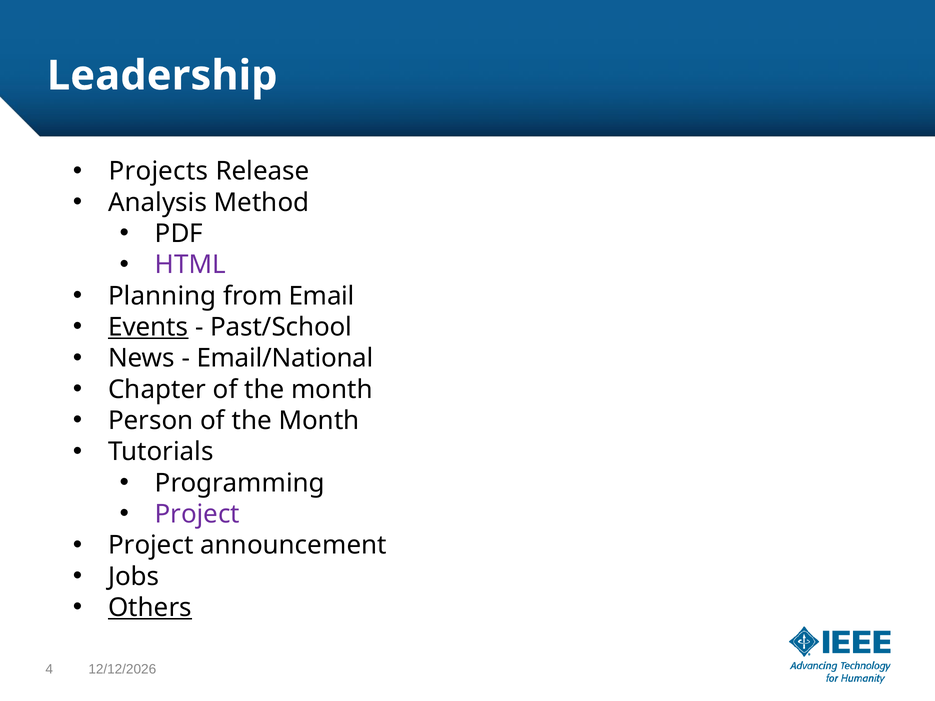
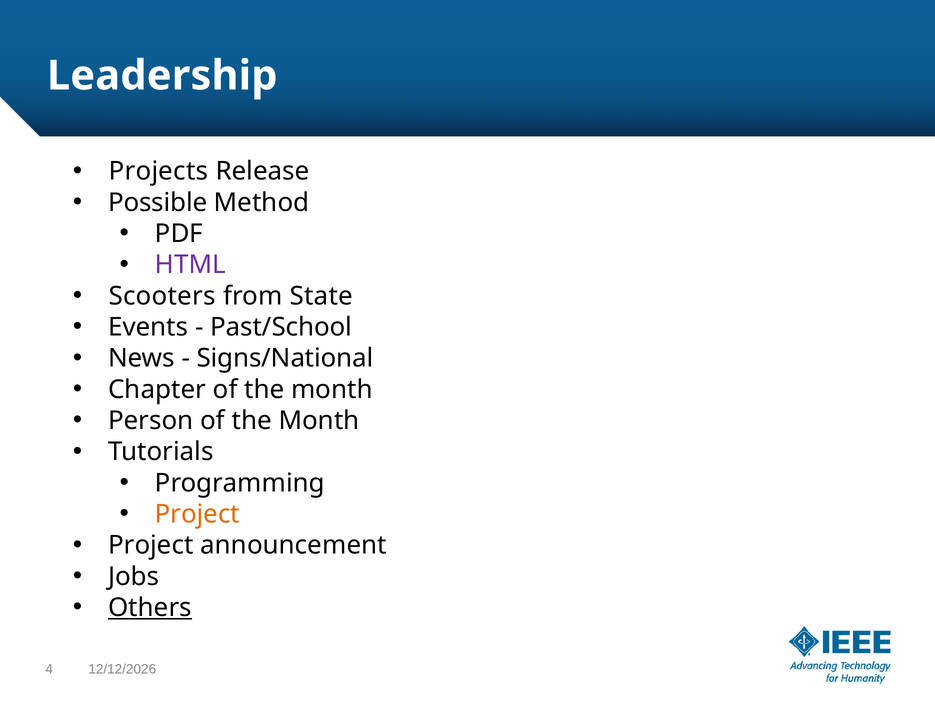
Analysis: Analysis -> Possible (158, 203)
Planning: Planning -> Scooters (162, 296)
Email: Email -> State (321, 296)
Events underline: present -> none (148, 327)
Email/National: Email/National -> Signs/National (285, 359)
Project colour: purple -> orange (197, 514)
